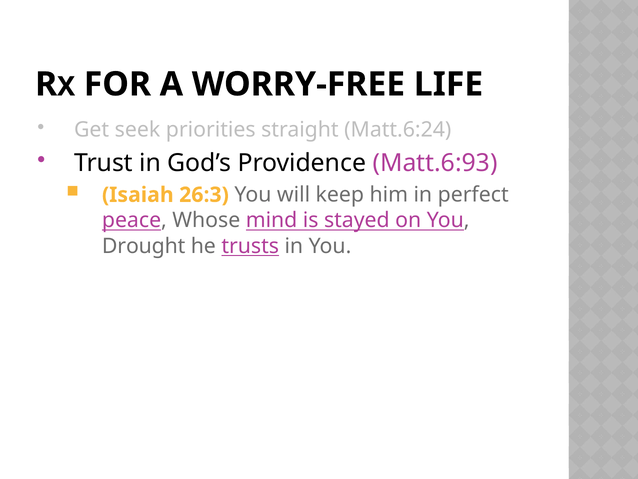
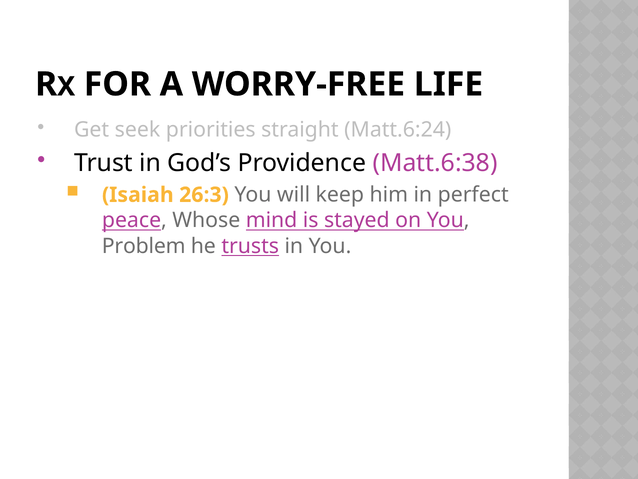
Matt.6:93: Matt.6:93 -> Matt.6:38 (435, 163)
Drought: Drought -> Problem (144, 246)
